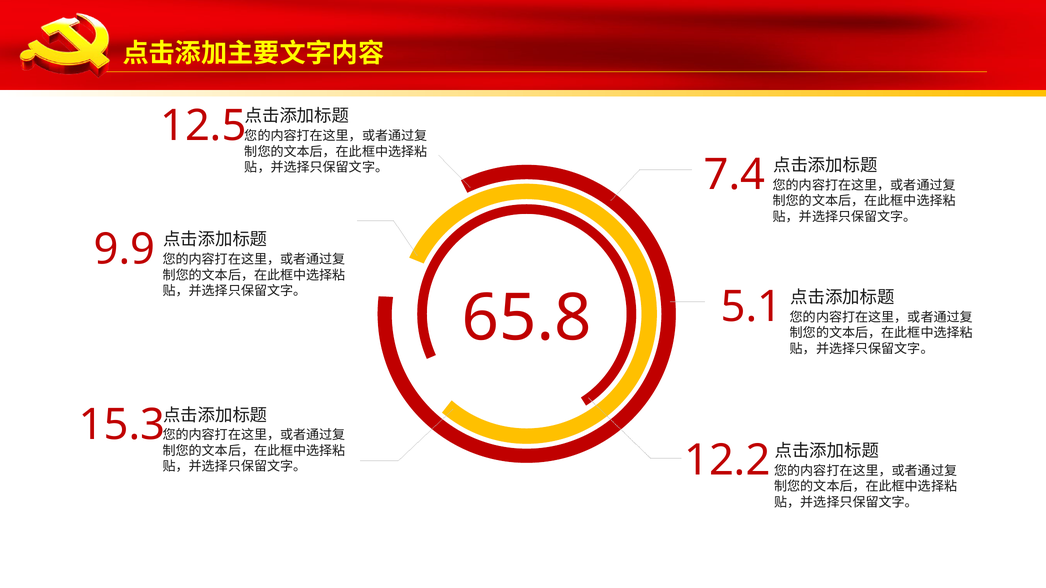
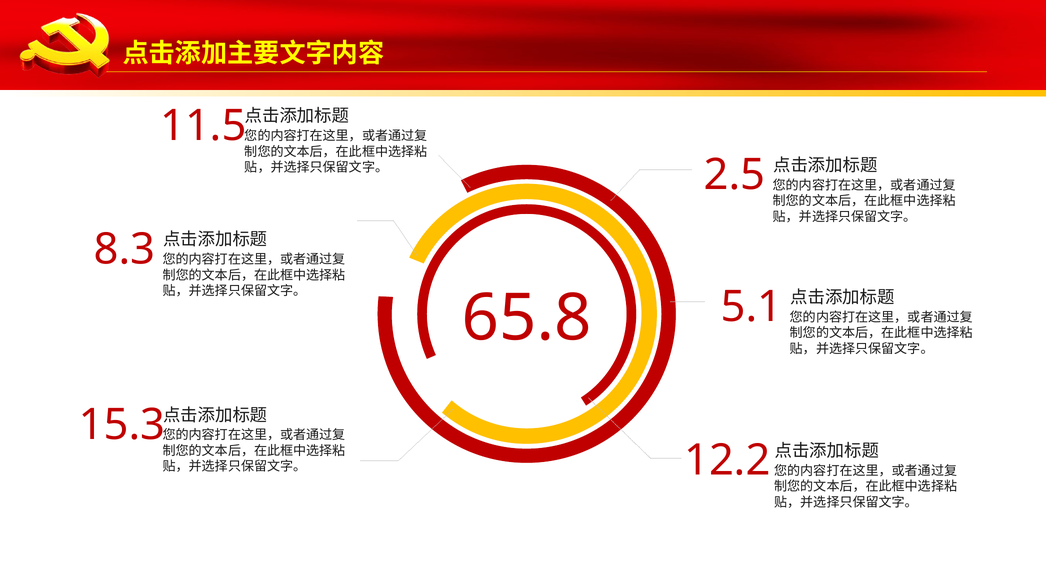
12.5: 12.5 -> 11.5 (203, 126)
7.4: 7.4 -> 2.5 (735, 175)
9.9: 9.9 -> 8.3 (124, 249)
